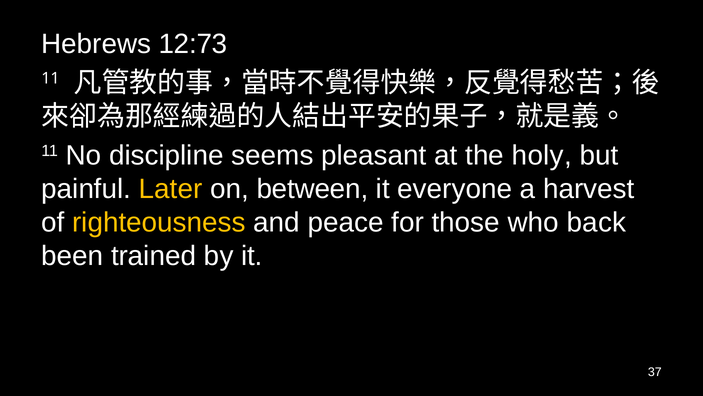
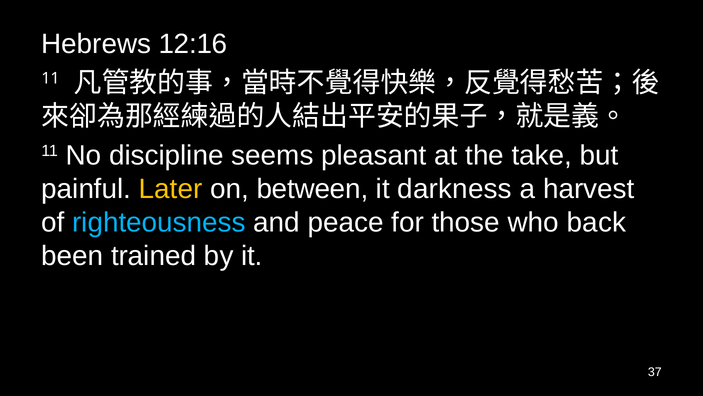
12:73: 12:73 -> 12:16 (193, 44)
holy: holy -> take (542, 155)
everyone: everyone -> darkness (455, 189)
righteousness colour: yellow -> light blue (159, 222)
